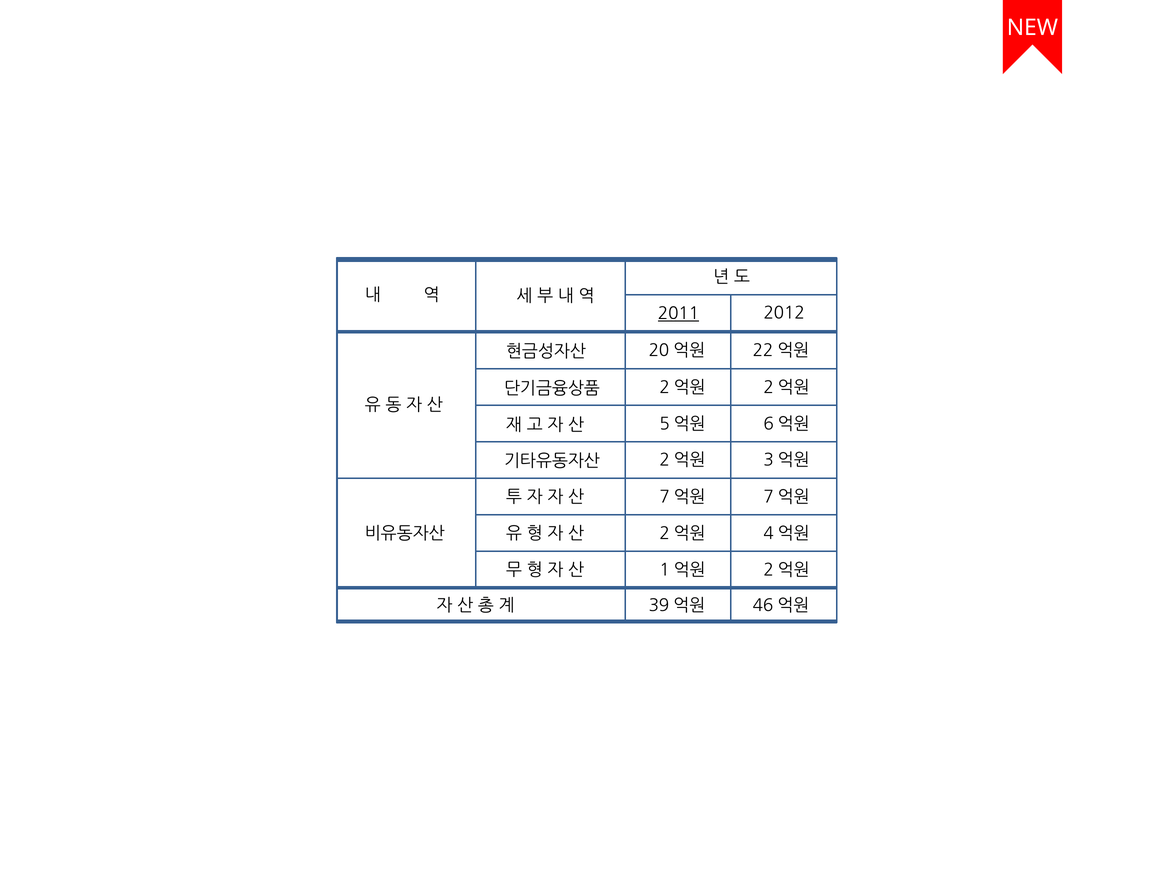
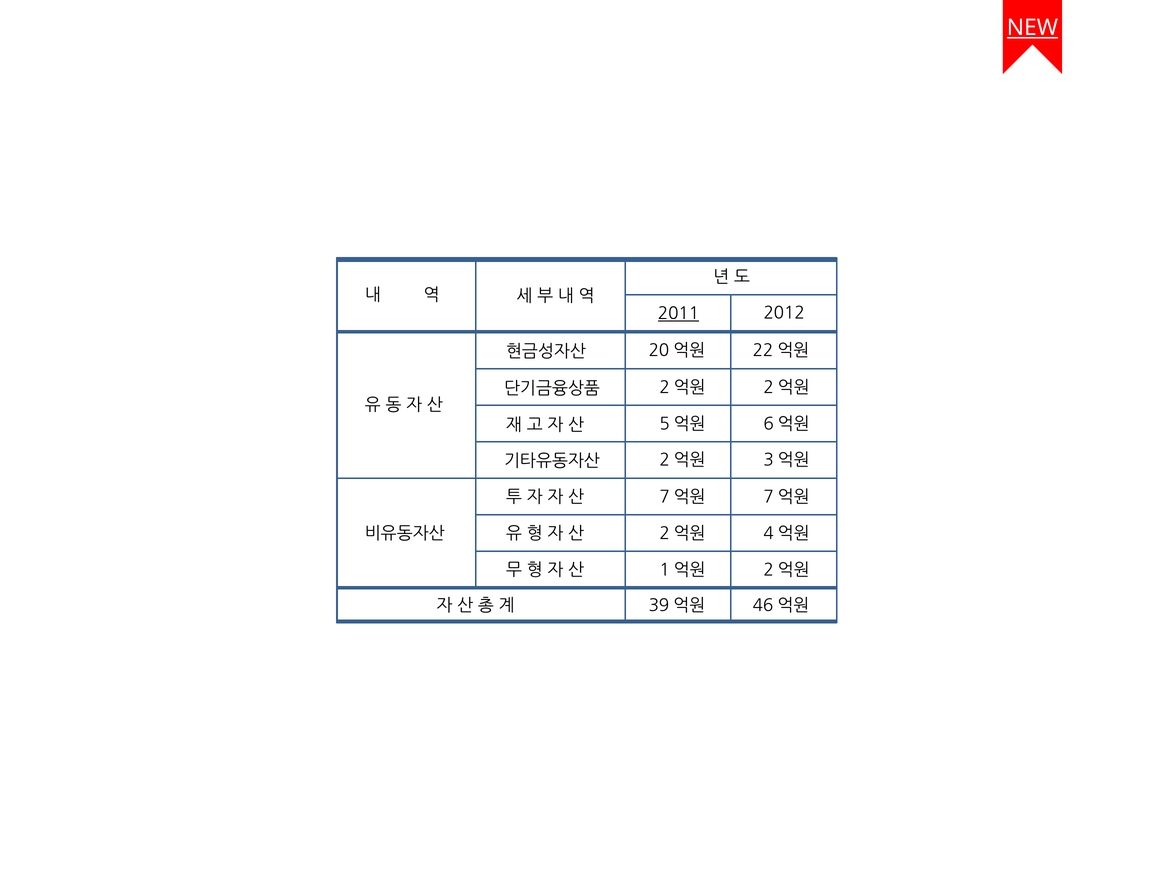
NEW underline: none -> present (1032, 28)
